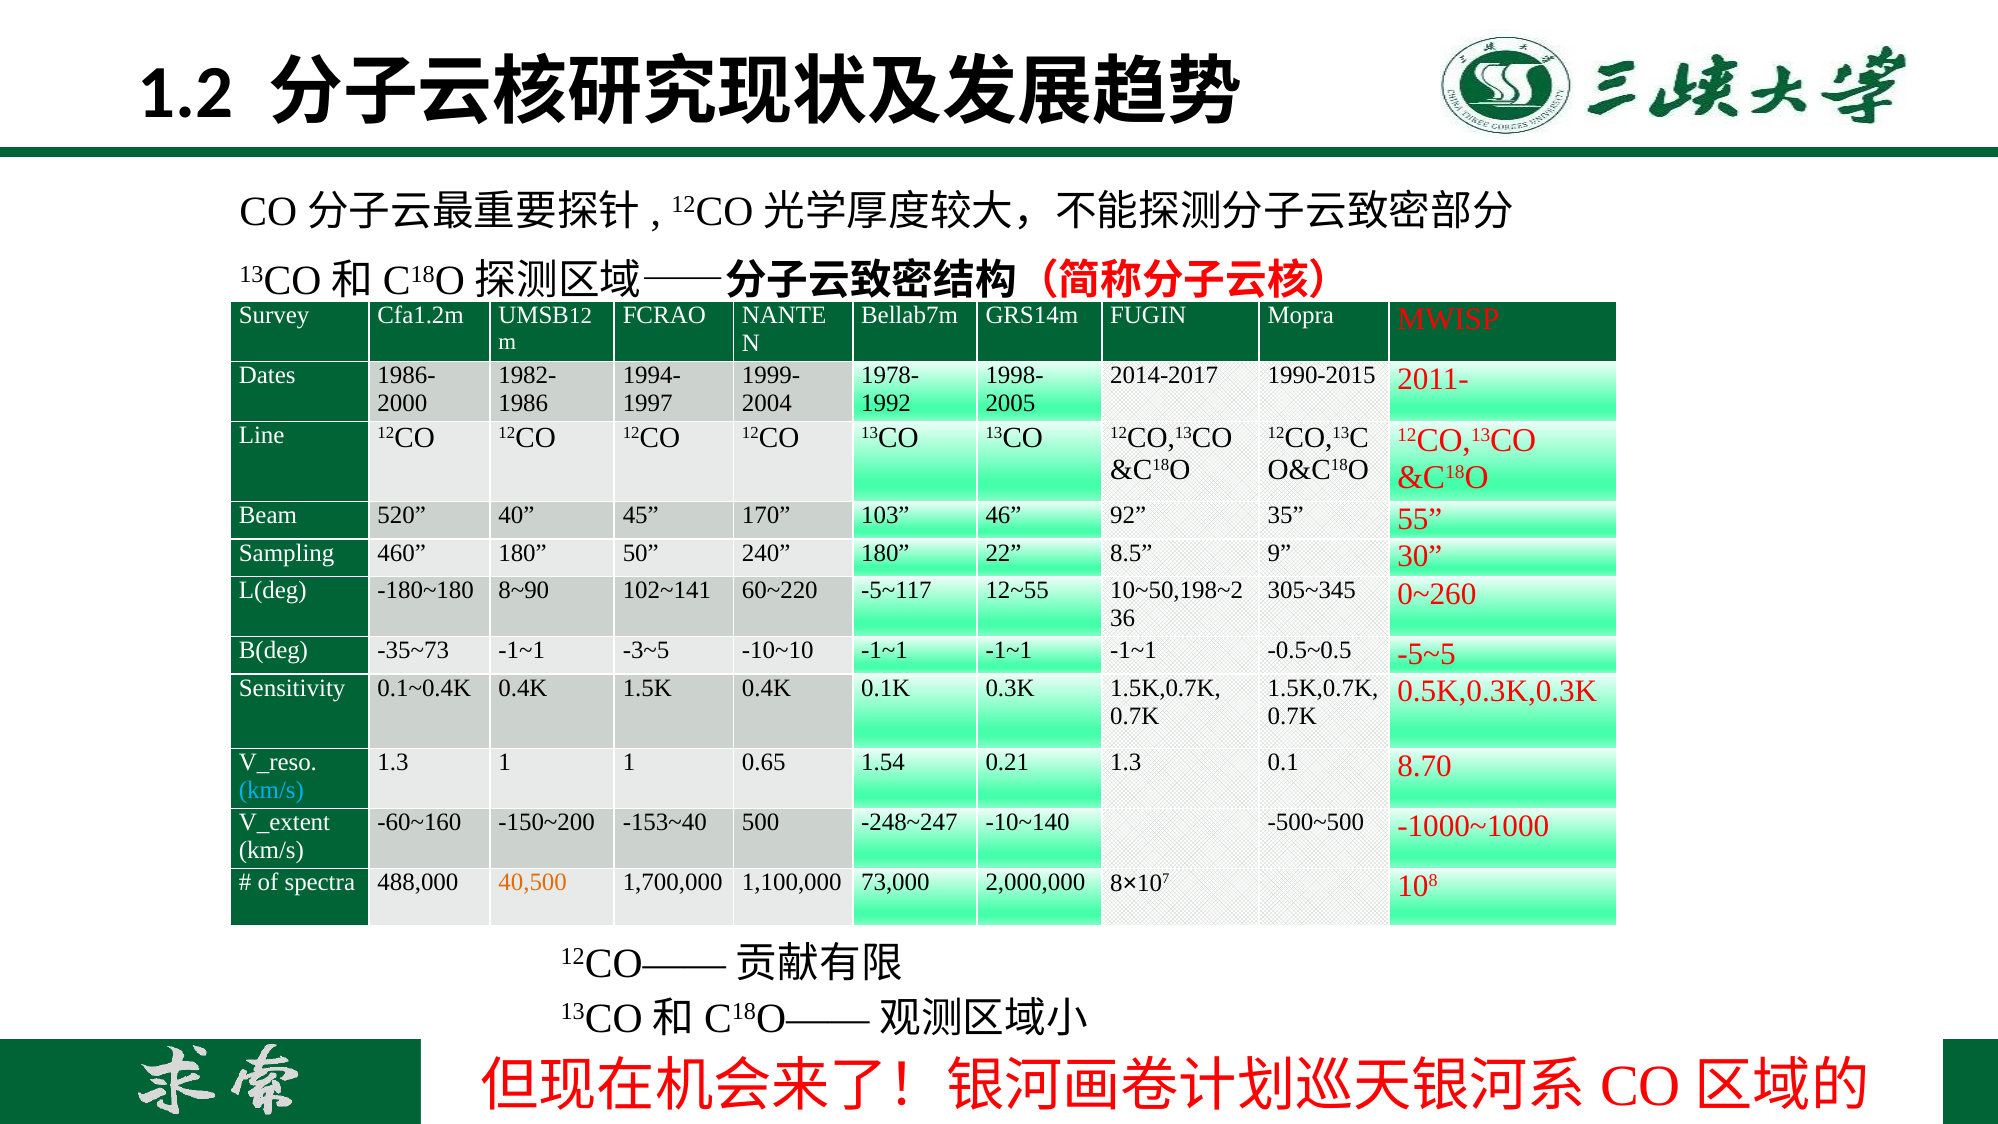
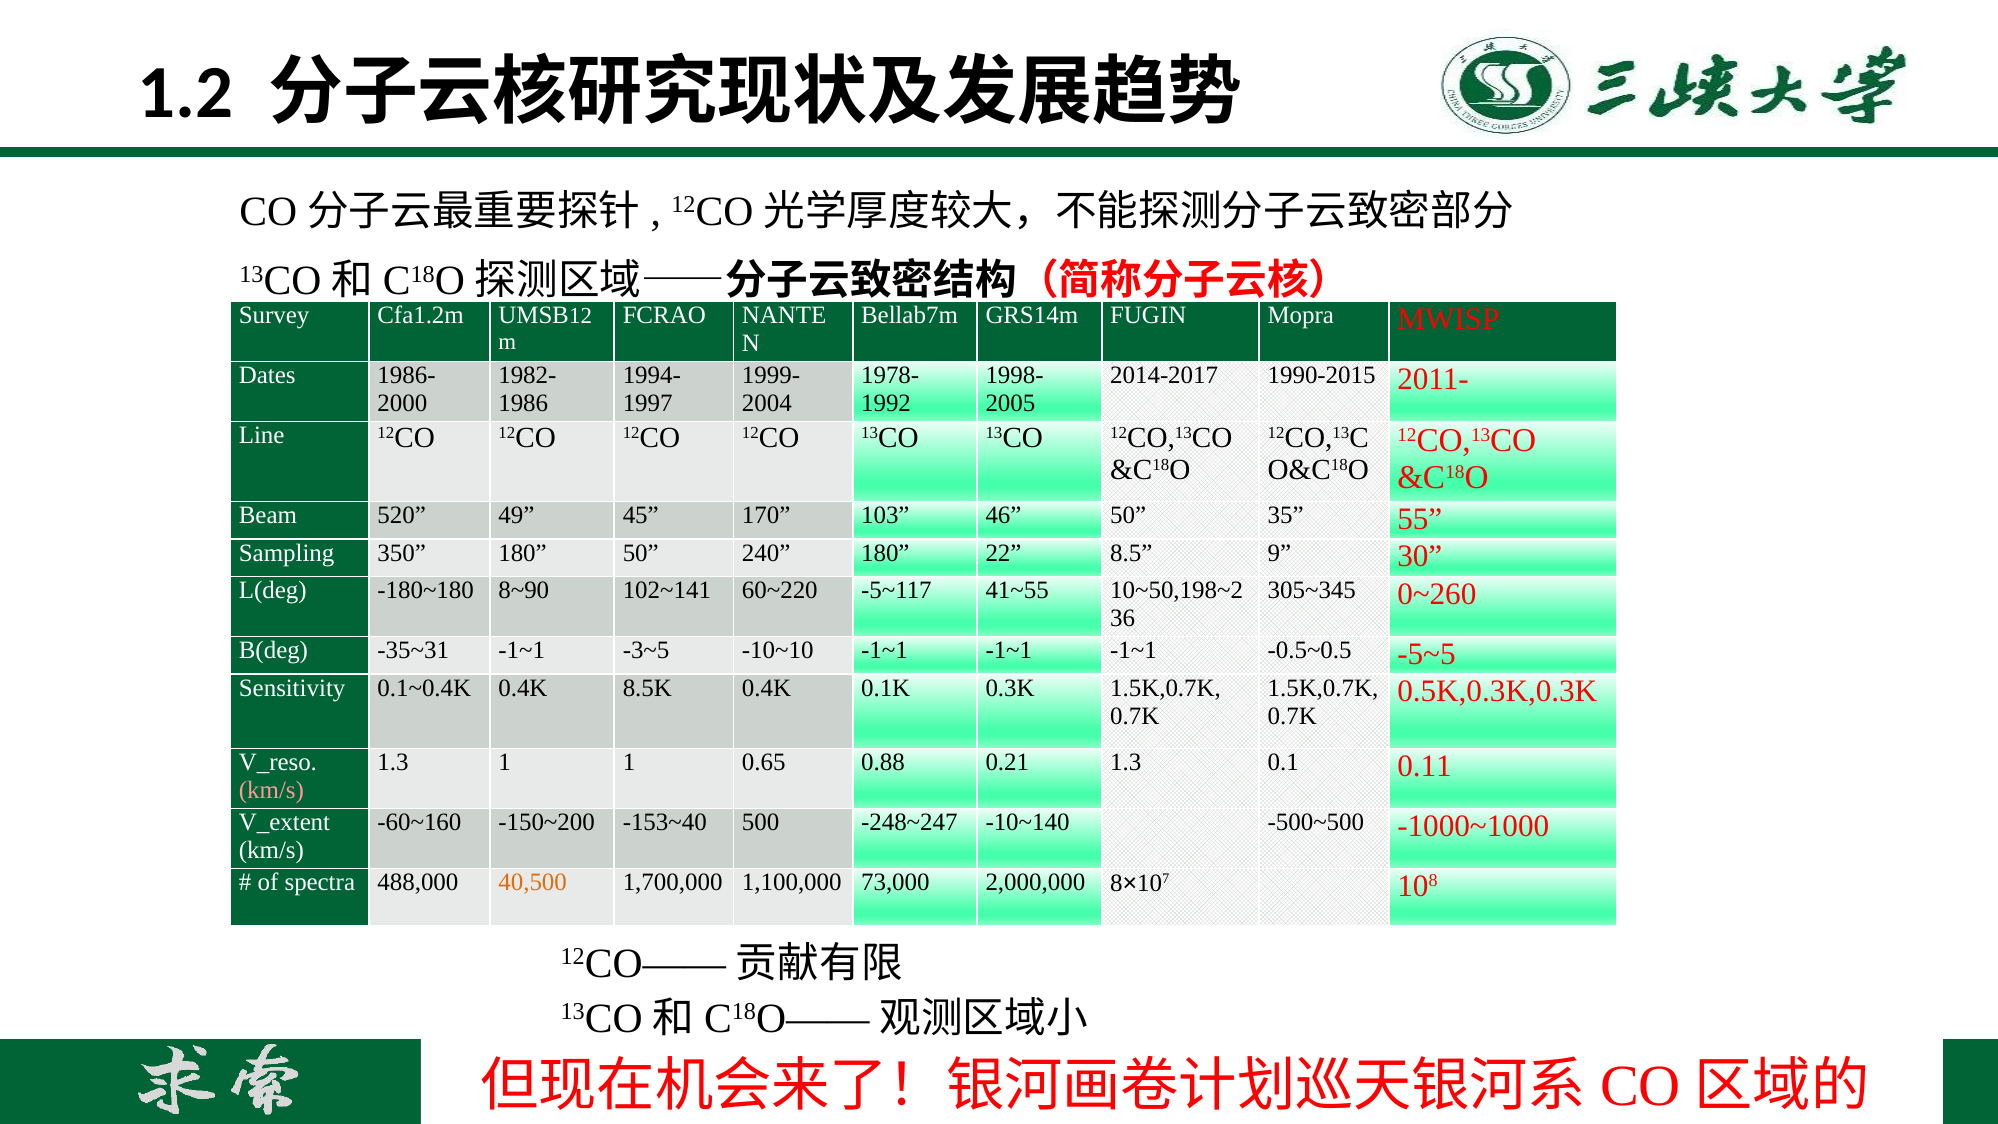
40: 40 -> 49 (516, 515)
46 92: 92 -> 50 (1128, 515)
460: 460 -> 350 (402, 553)
12~55: 12~55 -> 41~55 (1017, 591)
-35~73: -35~73 -> -35~31 (413, 651)
1.5K: 1.5K -> 8.5K (647, 688)
1.54: 1.54 -> 0.88 (883, 762)
8.70: 8.70 -> 0.11 (1425, 766)
km/s colour: light blue -> pink (271, 790)
